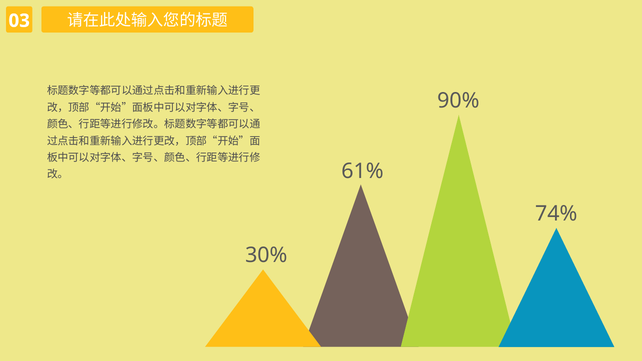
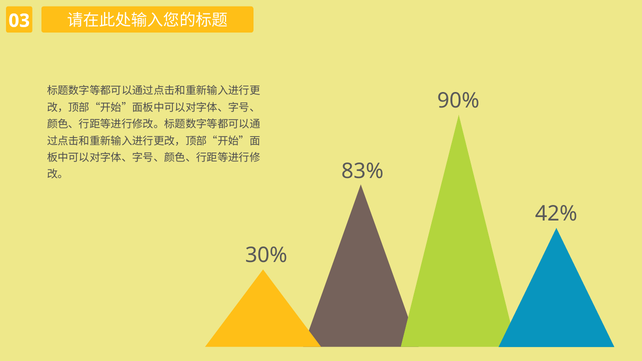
61%: 61% -> 83% (362, 171)
74%: 74% -> 42% (556, 214)
